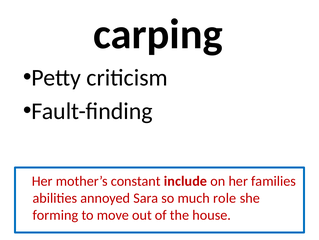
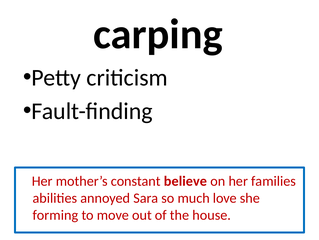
include: include -> believe (185, 181)
role: role -> love (225, 198)
